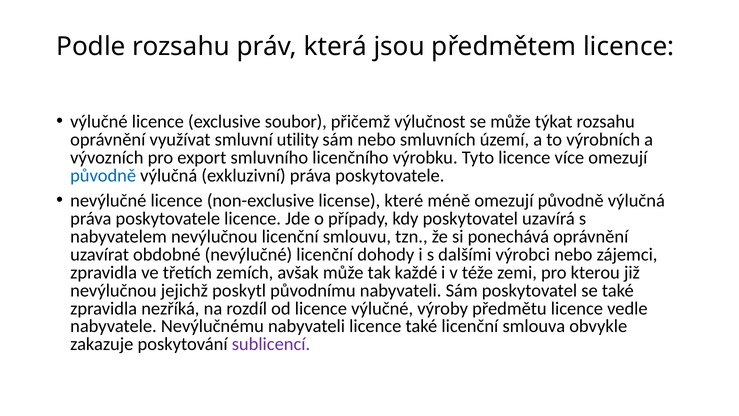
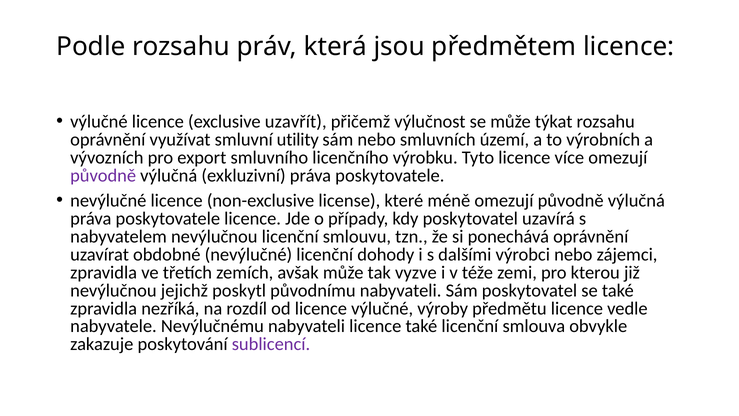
soubor: soubor -> uzavřít (296, 122)
původně colour: blue -> purple (103, 176)
každé: každé -> vyzve (416, 272)
